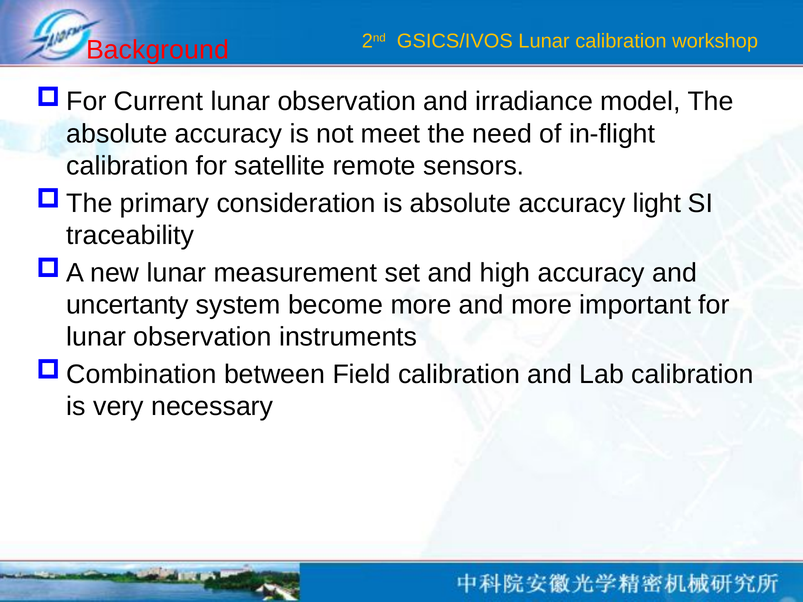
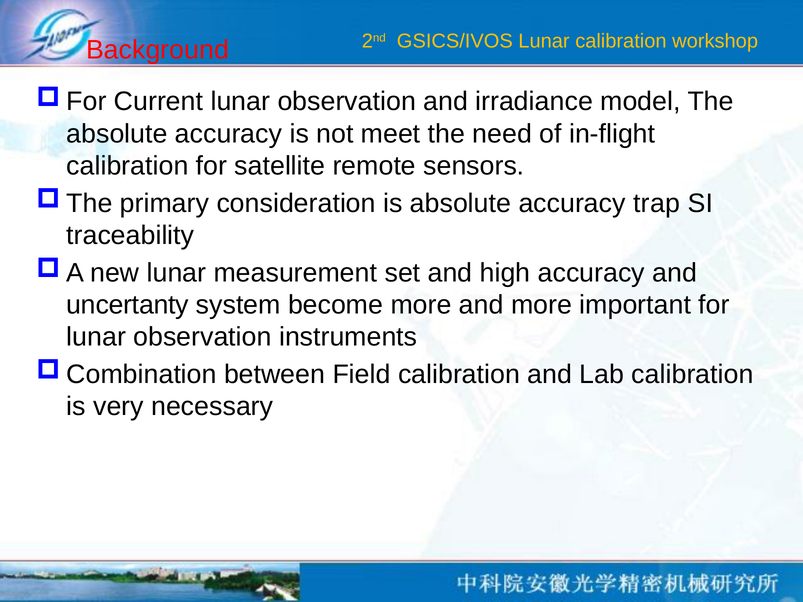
light: light -> trap (657, 203)
